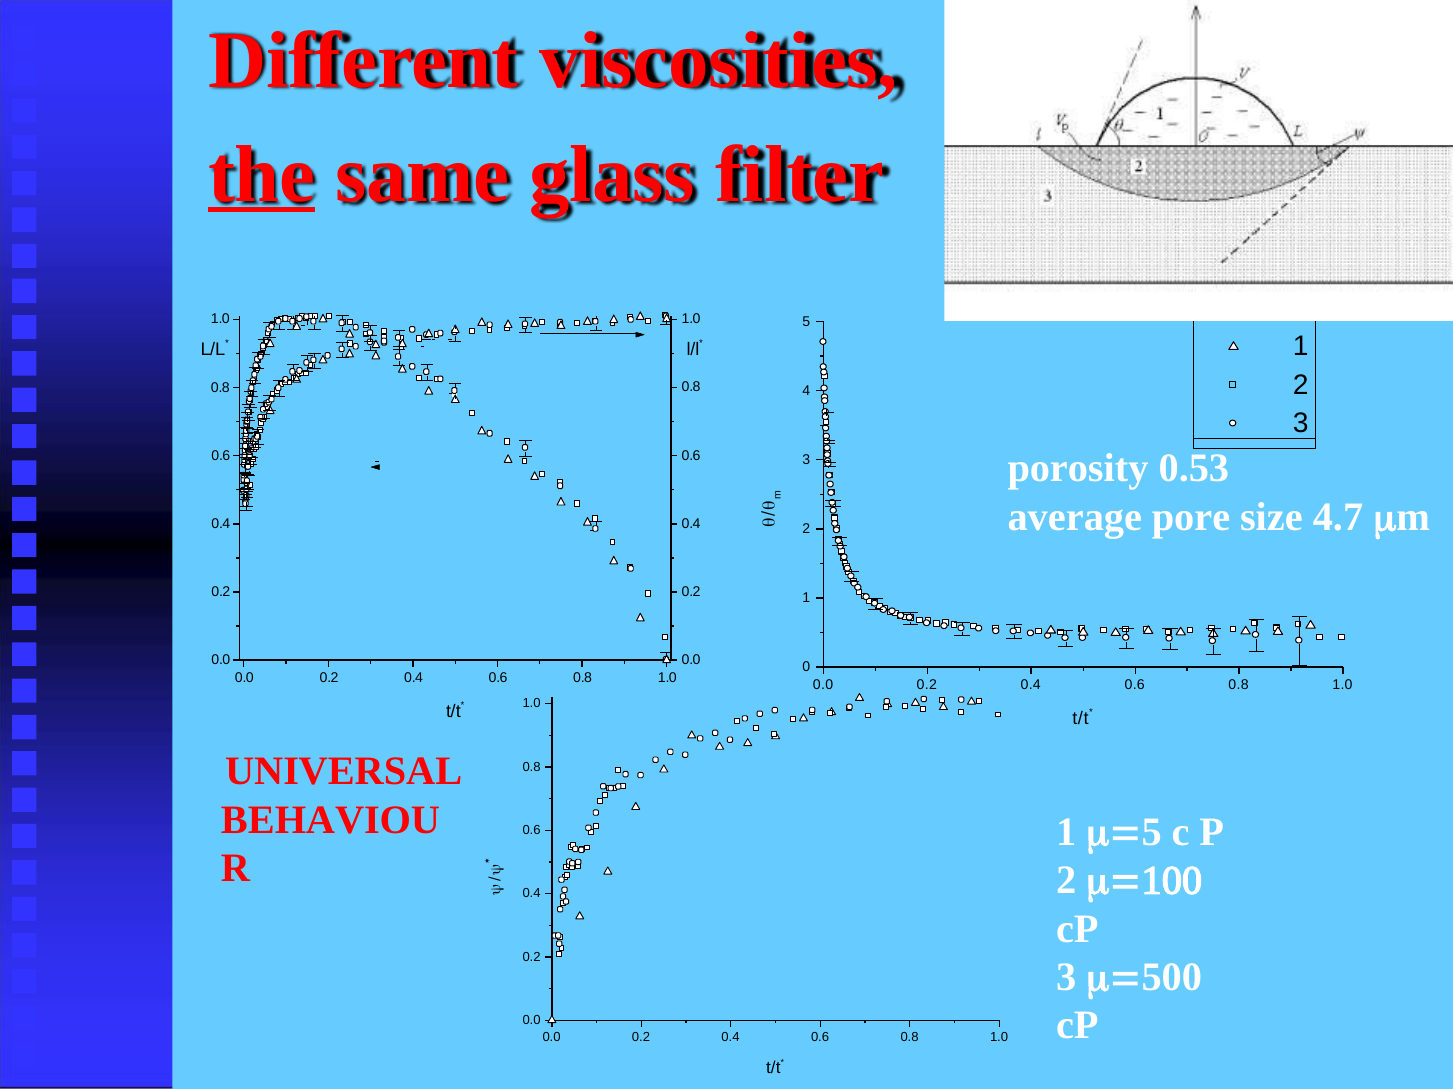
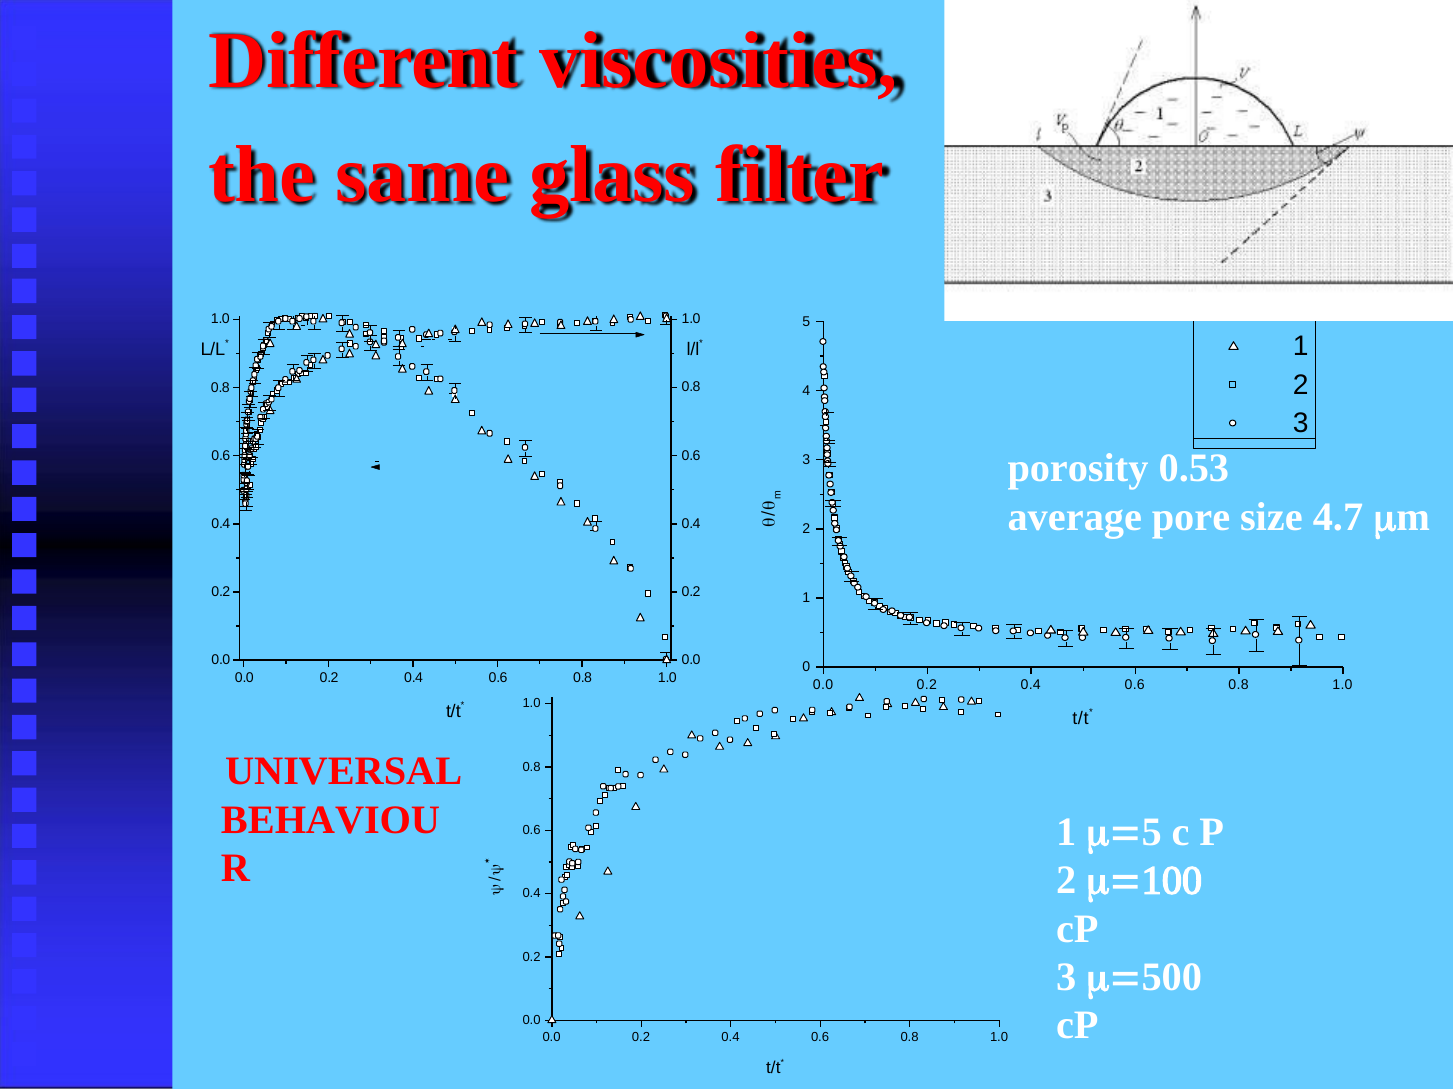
the underline: present -> none (262, 175)
